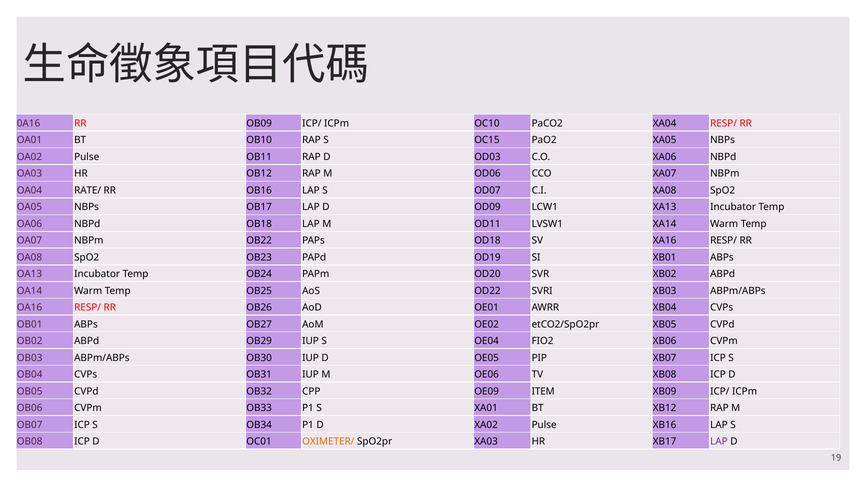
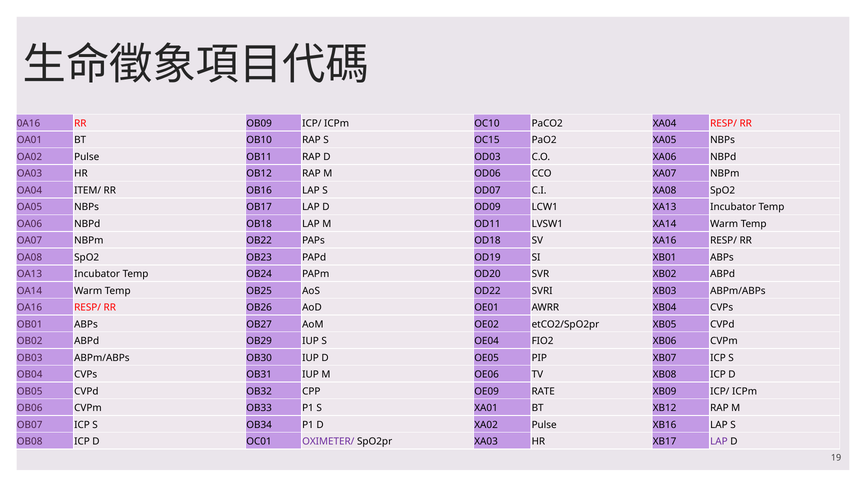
RATE/: RATE/ -> ITEM/ (88, 190)
ITEM: ITEM -> RATE (543, 391)
OXIMETER/ colour: orange -> purple (328, 442)
